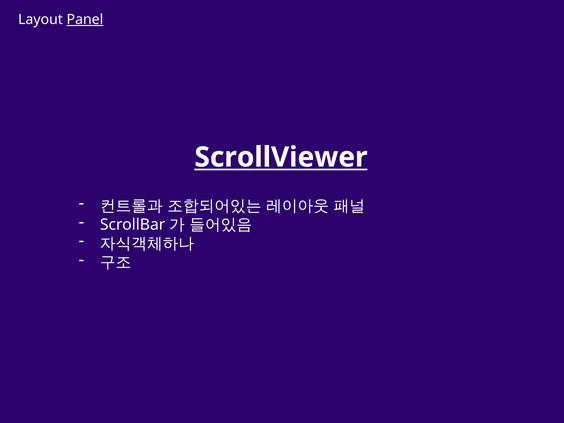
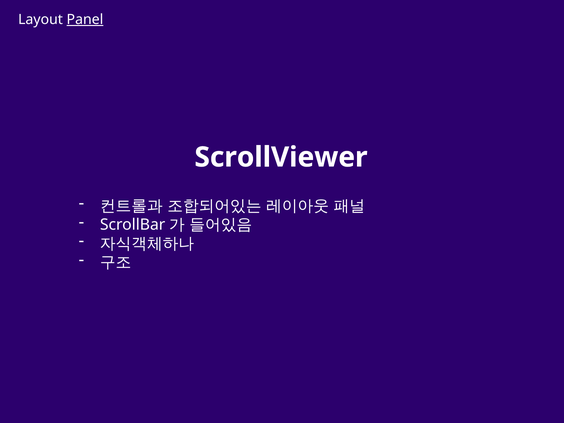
ScrollViewer underline: present -> none (281, 157)
